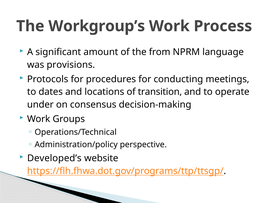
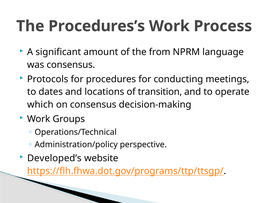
Workgroup’s: Workgroup’s -> Procedures’s (97, 26)
was provisions: provisions -> consensus (71, 65)
under: under -> which (40, 105)
